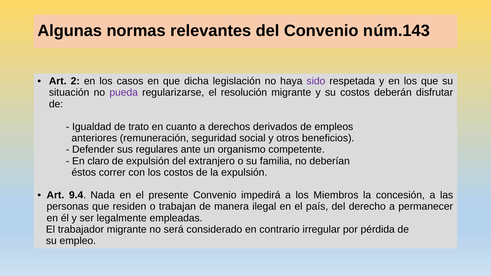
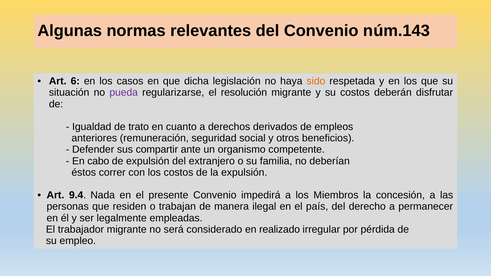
2: 2 -> 6 (75, 81)
sido colour: purple -> orange (316, 81)
regulares: regulares -> compartir (157, 150)
claro: claro -> cabo (98, 161)
contrario: contrario -> realizado (280, 230)
